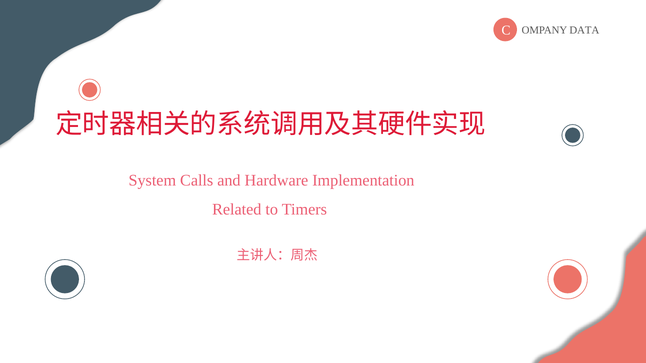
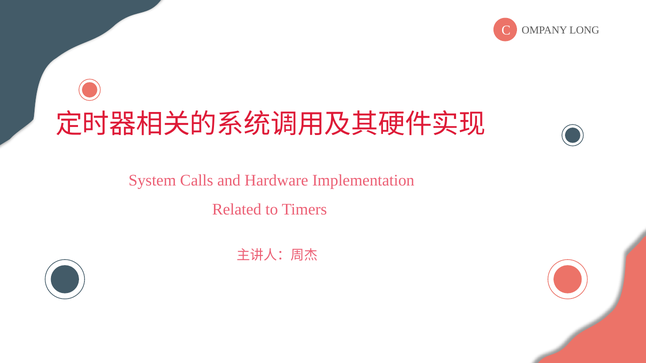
DATA: DATA -> LONG (584, 30)
